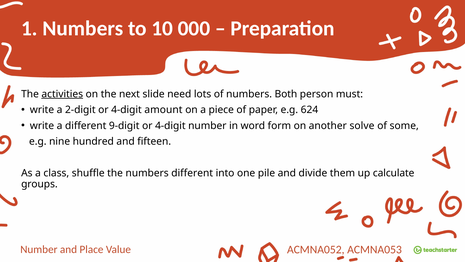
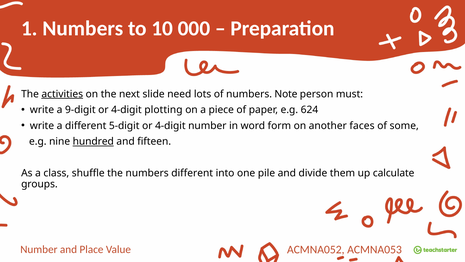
Both: Both -> Note (286, 94)
2-digit: 2-digit -> 9-digit (80, 110)
amount: amount -> plotting (163, 110)
9-digit: 9-digit -> 5-digit (124, 126)
solve: solve -> faces (362, 126)
hundred underline: none -> present (93, 141)
